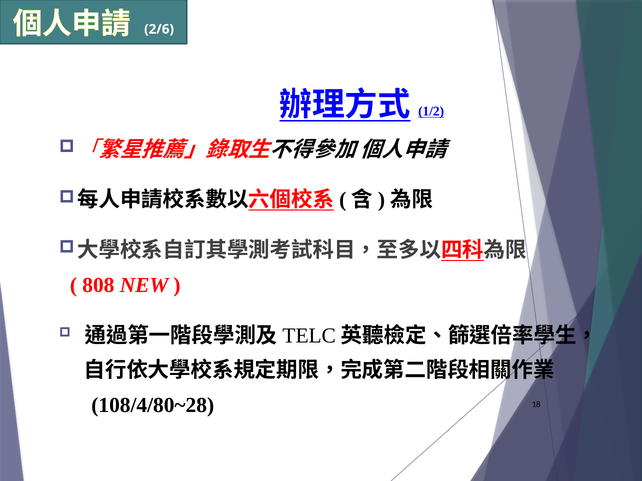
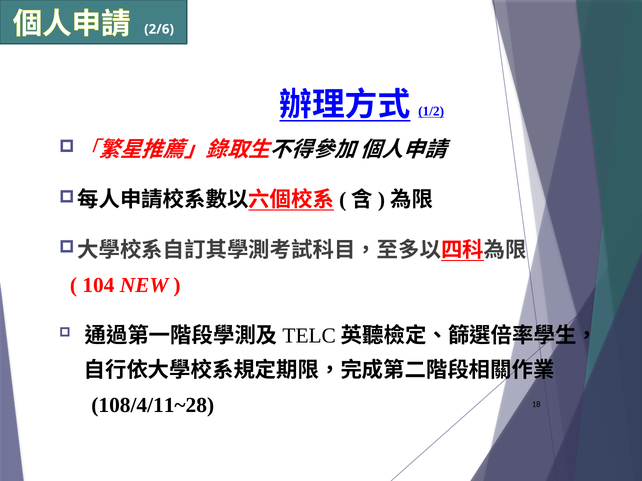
808: 808 -> 104 (98, 285)
108/4/80~28: 108/4/80~28 -> 108/4/11~28 (153, 405)
